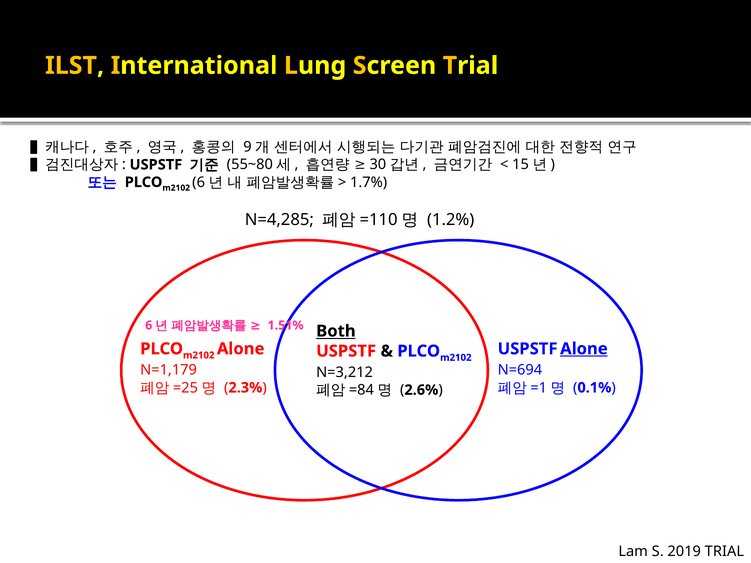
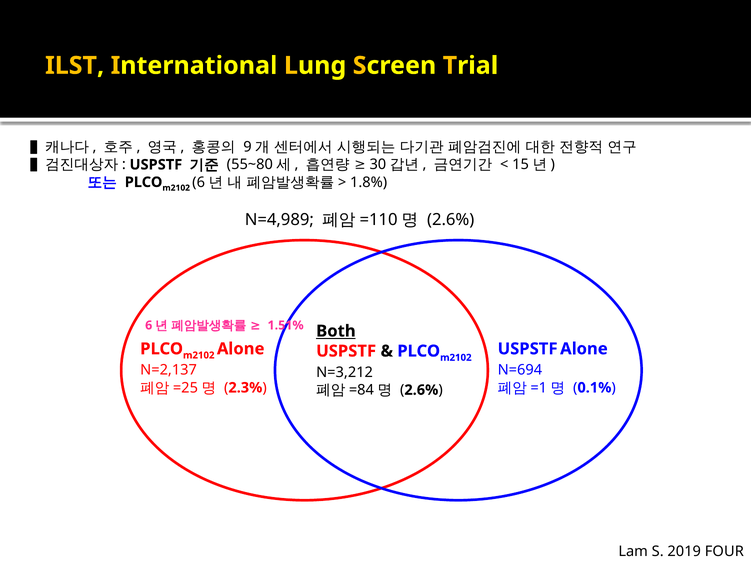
1.7%: 1.7% -> 1.8% (369, 182)
N=4,285: N=4,285 -> N=4,989 (279, 220)
1.2%: 1.2% -> 2.6% (451, 220)
Alone underline: present -> none (584, 349)
N=1,179: N=1,179 -> N=2,137 (169, 370)
2019 TRIAL: TRIAL -> FOUR (724, 551)
